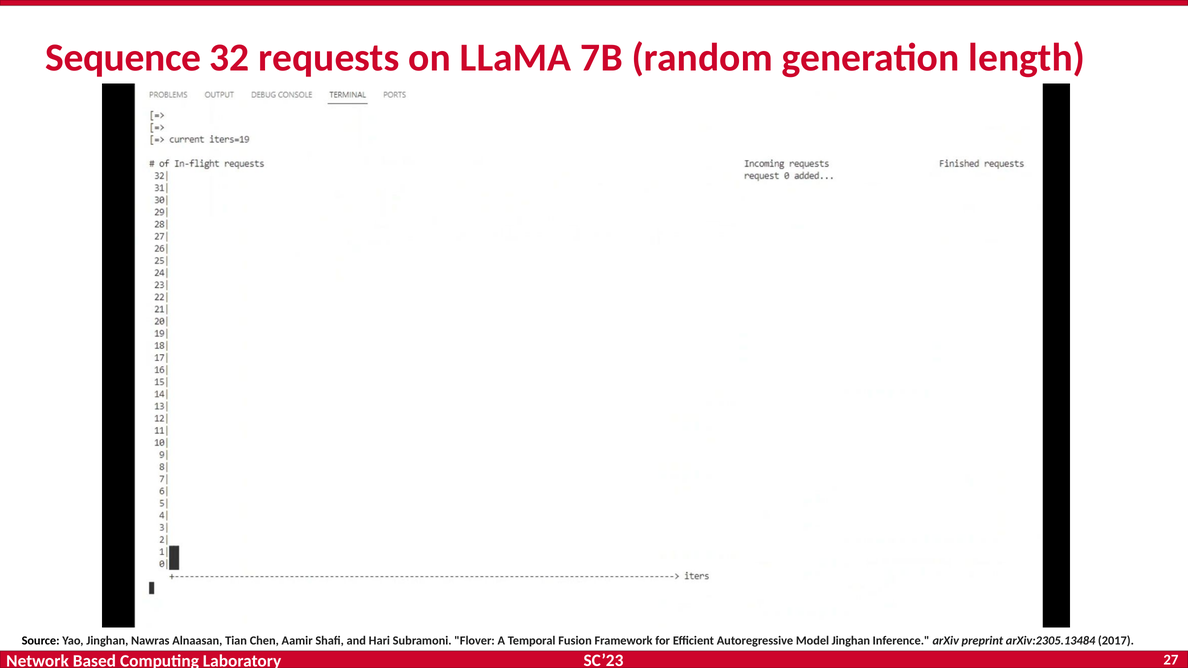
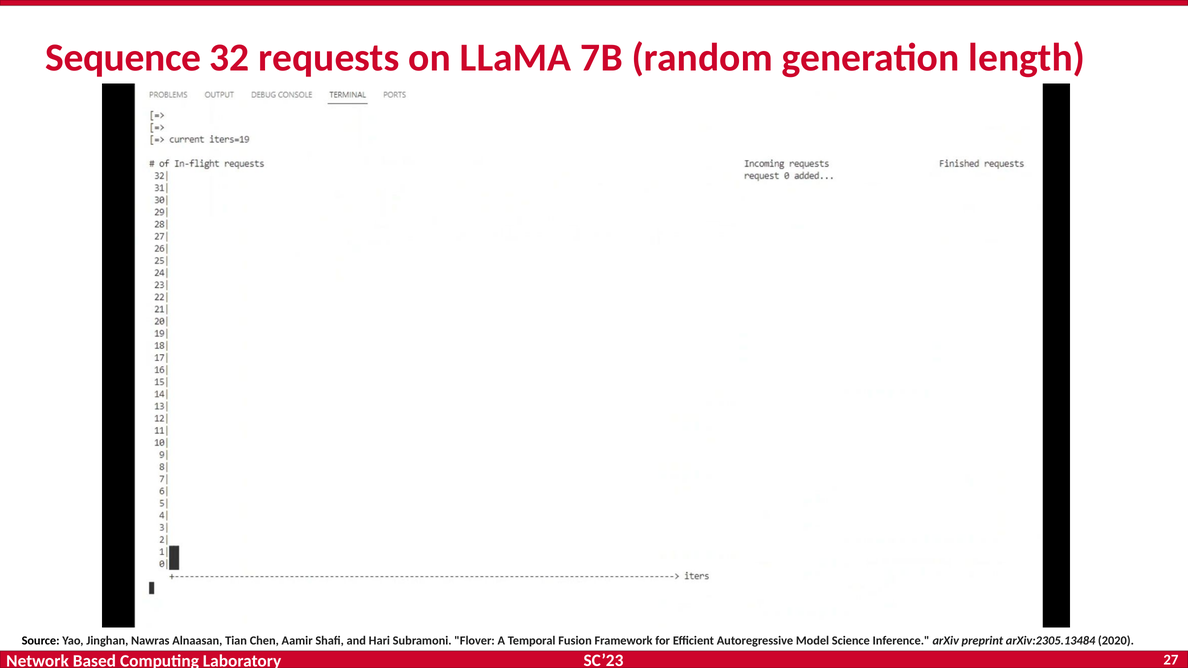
Model Jinghan: Jinghan -> Science (851, 641)
2017: 2017 -> 2020 (1116, 641)
